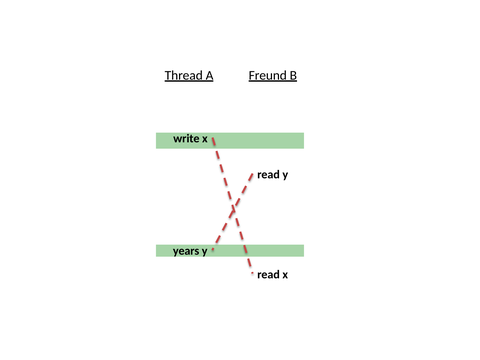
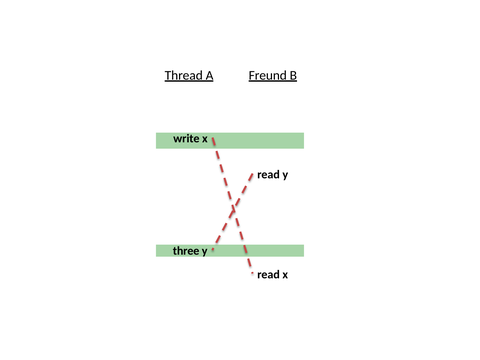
years: years -> three (186, 251)
